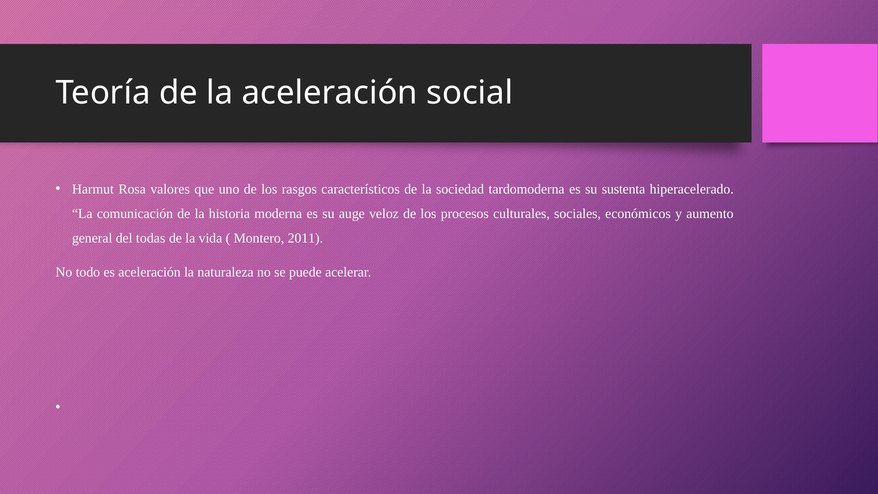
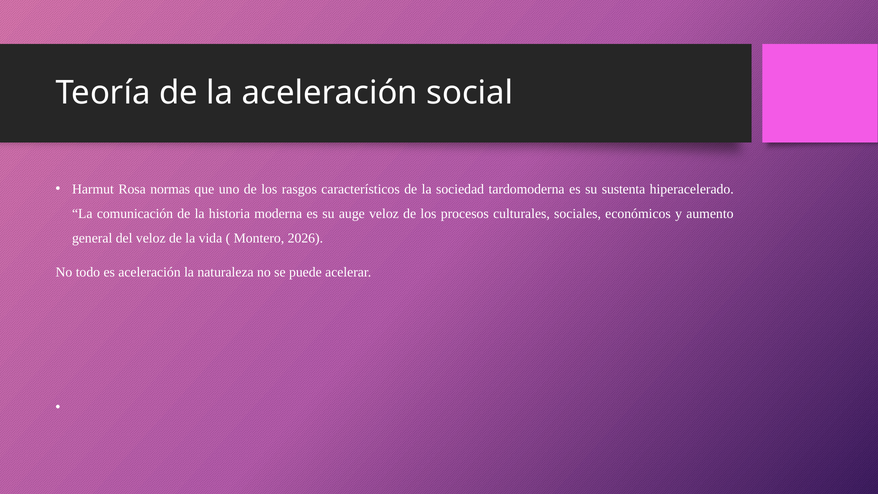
valores: valores -> normas (170, 189)
del todas: todas -> veloz (151, 238)
2011: 2011 -> 2026 (305, 238)
